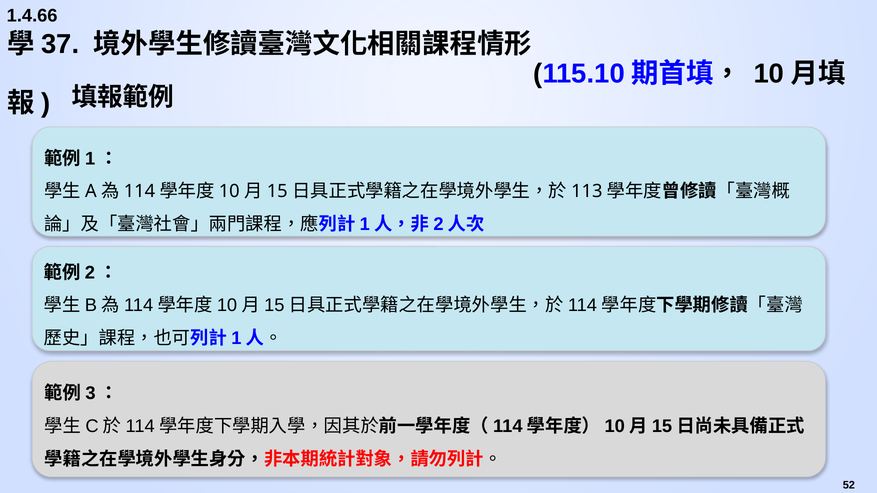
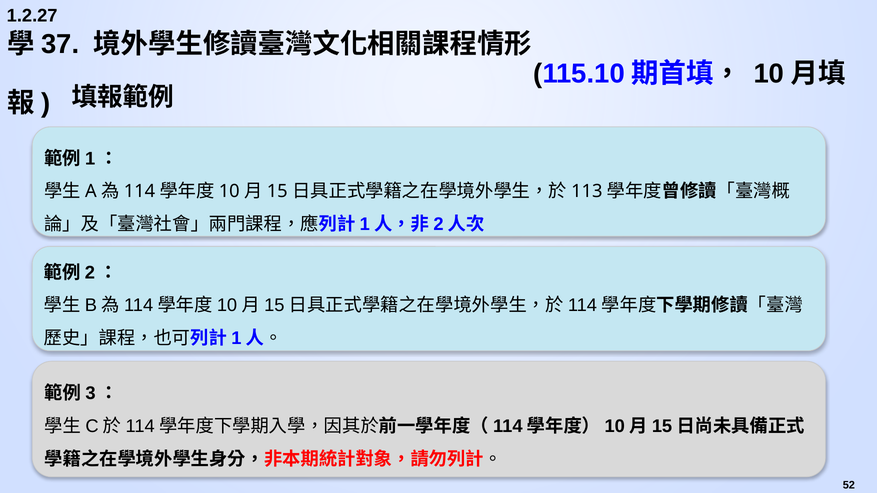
1.4.66: 1.4.66 -> 1.2.27 (32, 16)
